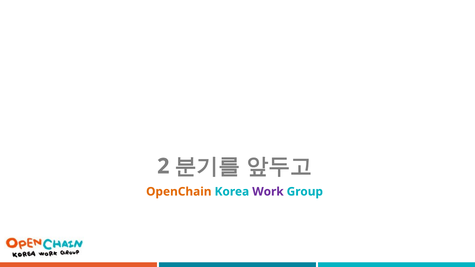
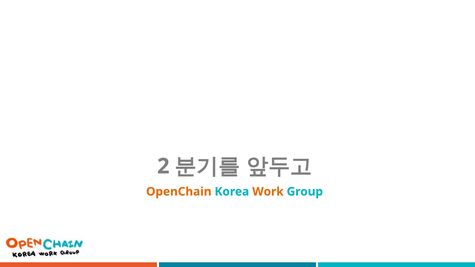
Work colour: purple -> orange (268, 192)
